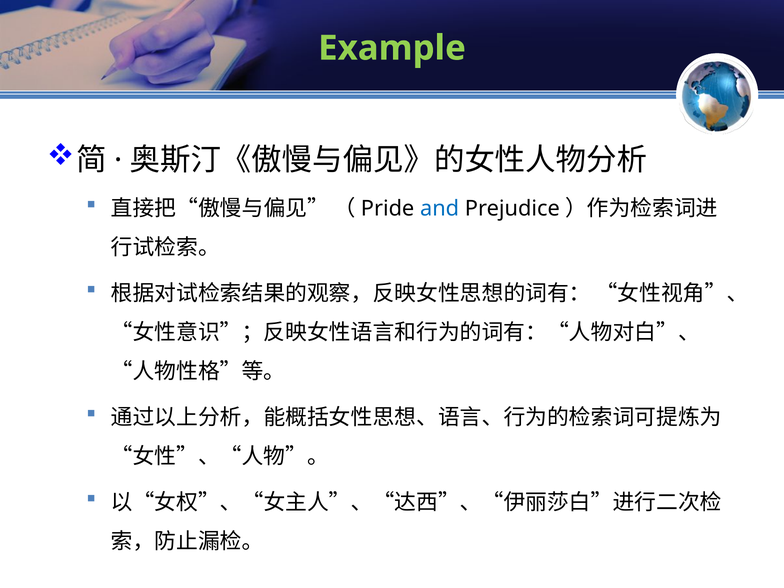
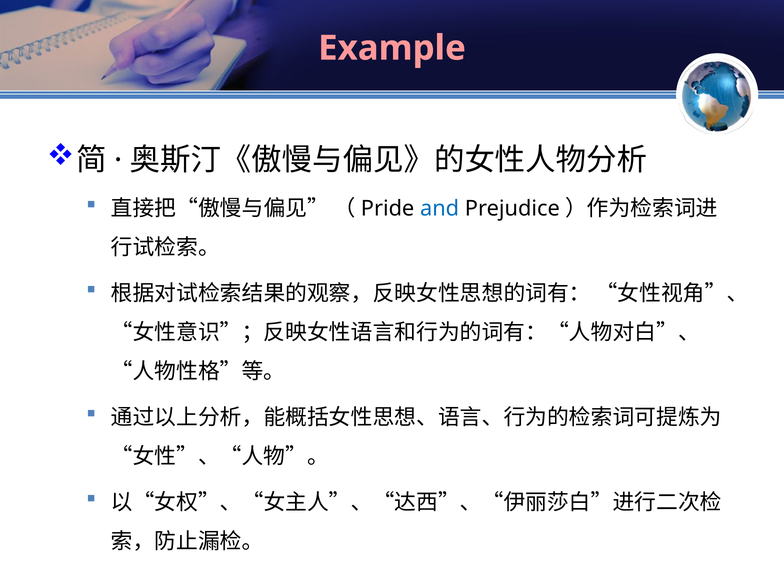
Example colour: light green -> pink (392, 48)
